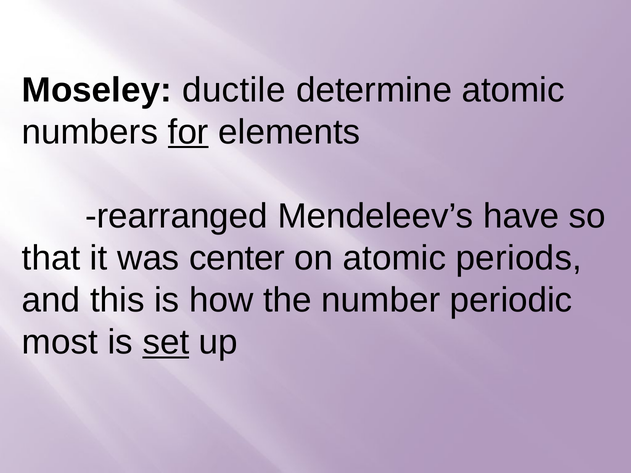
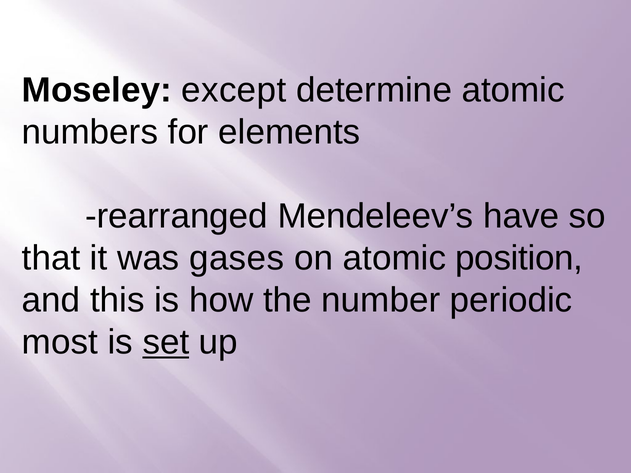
ductile: ductile -> except (234, 90)
for underline: present -> none (188, 132)
center: center -> gases (237, 258)
periods: periods -> position (519, 258)
